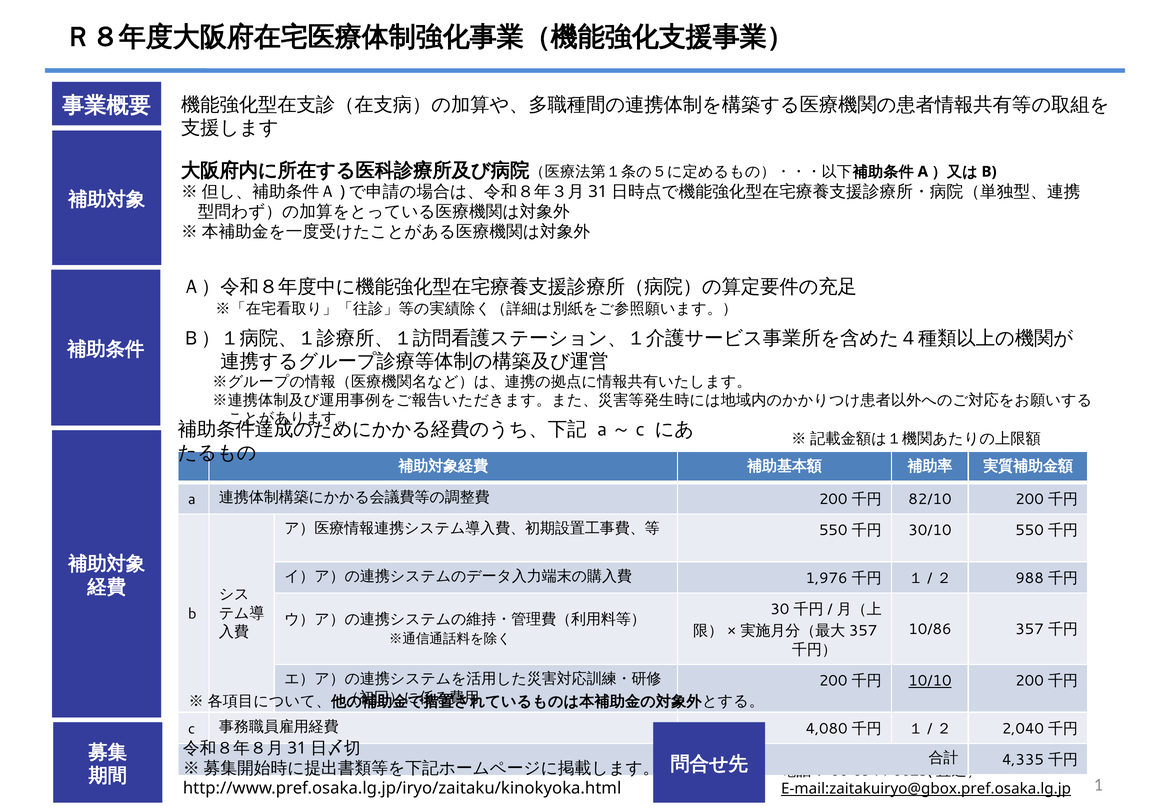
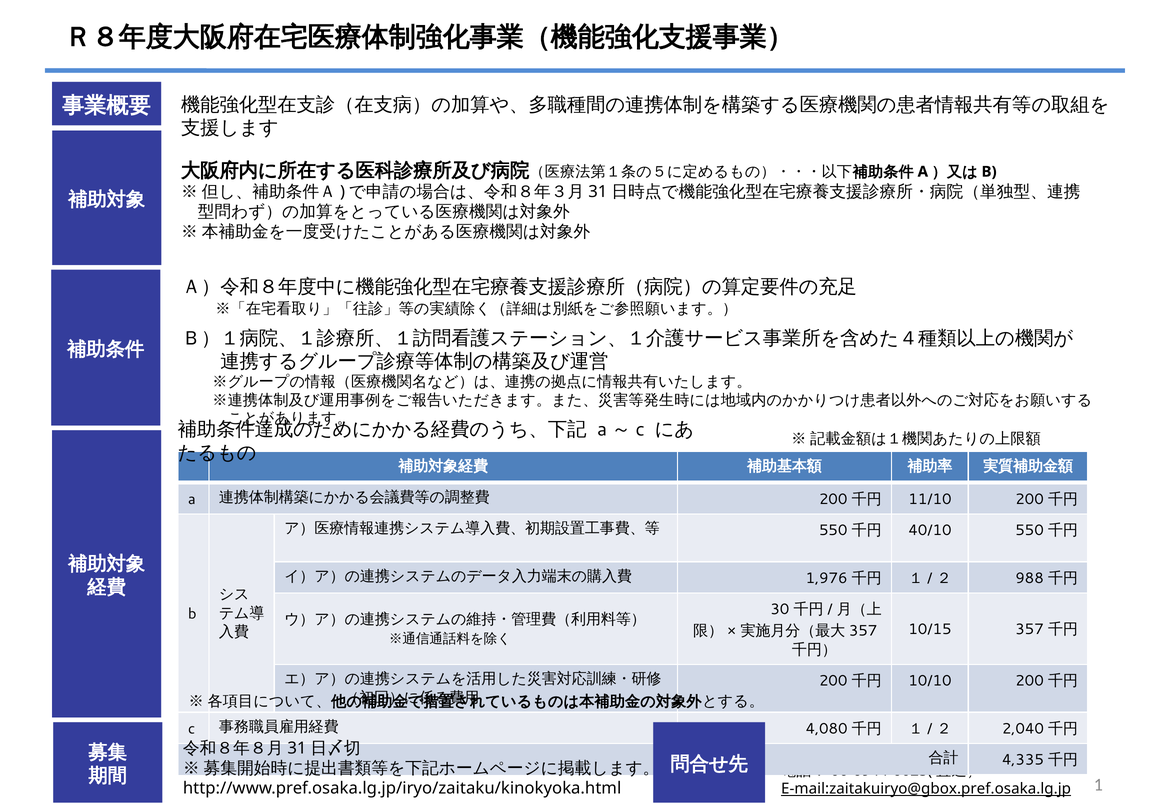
82/10: 82/10 -> 11/10 (930, 499)
30/10: 30/10 -> 40/10 (930, 530)
10/86: 10/86 -> 10/15 (930, 630)
10/10 underline: present -> none (930, 681)
